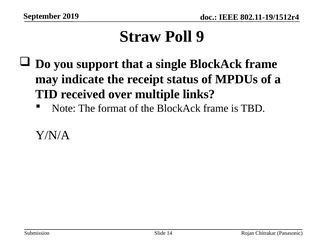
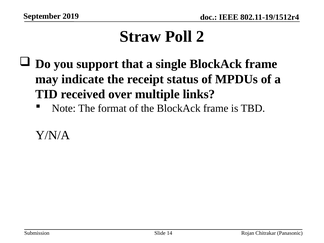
9: 9 -> 2 (200, 36)
